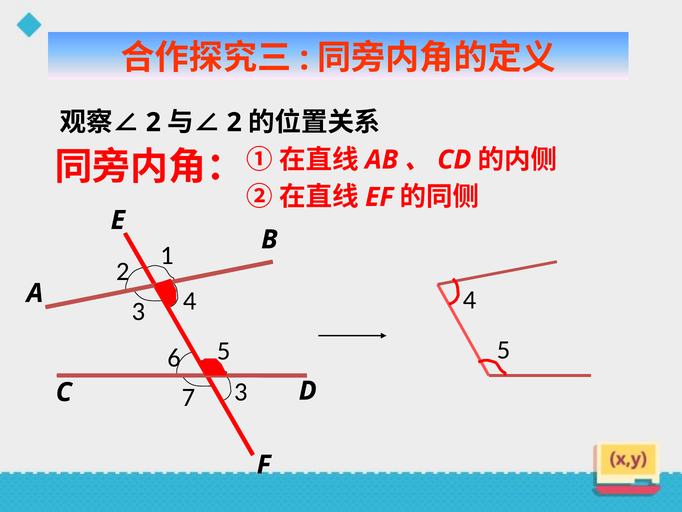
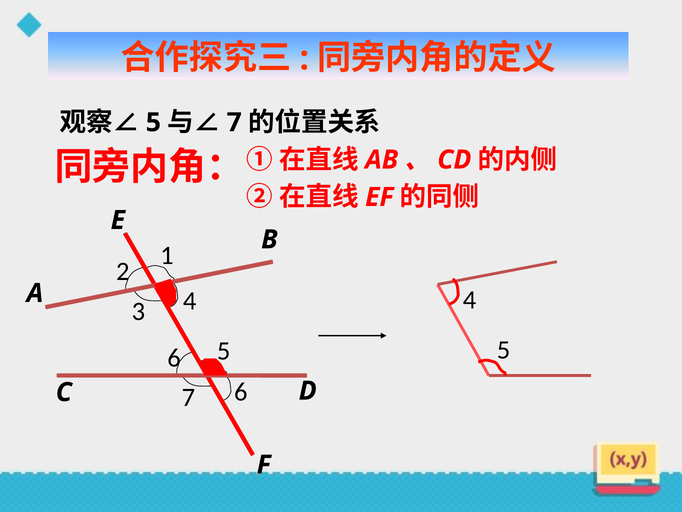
2: 2 -> 5 (153, 122)
2: 2 -> 7 (234, 122)
7 3: 3 -> 6 (241, 392)
